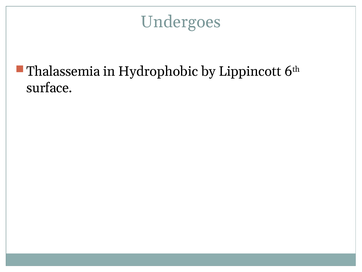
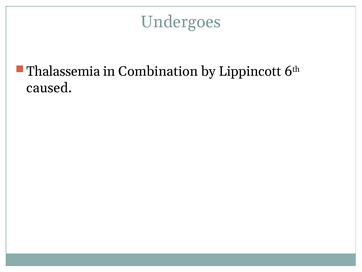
Hydrophobic: Hydrophobic -> Combination (158, 71)
surface: surface -> caused (49, 88)
